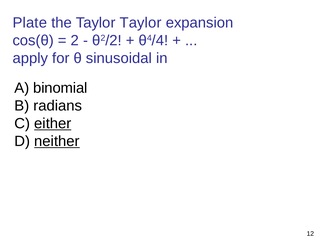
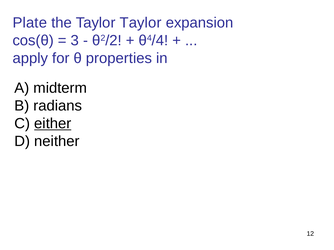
2: 2 -> 3 (75, 41)
sinusoidal: sinusoidal -> properties (119, 58)
binomial: binomial -> midterm (60, 88)
neither underline: present -> none (57, 142)
